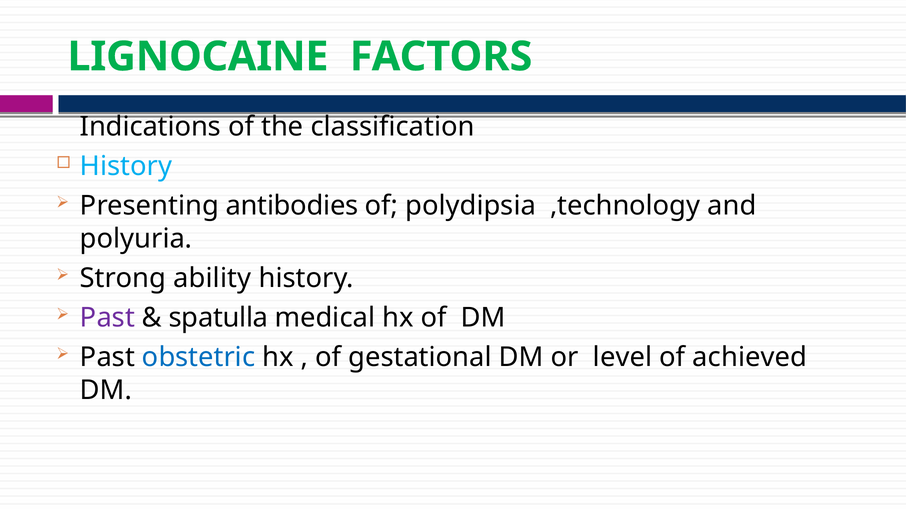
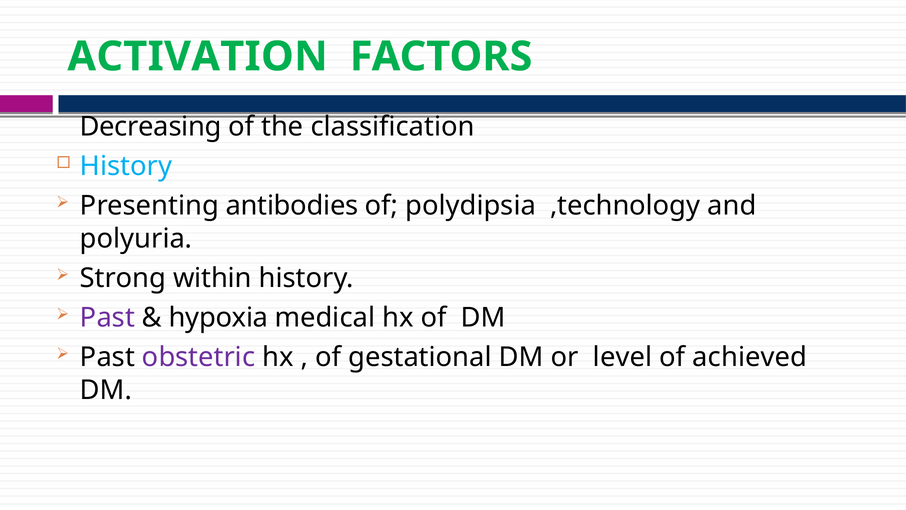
LIGNOCAINE: LIGNOCAINE -> ACTIVATION (198, 57)
Indications: Indications -> Decreasing (151, 127)
ability: ability -> within (212, 278)
spatulla: spatulla -> hypoxia (218, 318)
obstetric colour: blue -> purple (199, 357)
